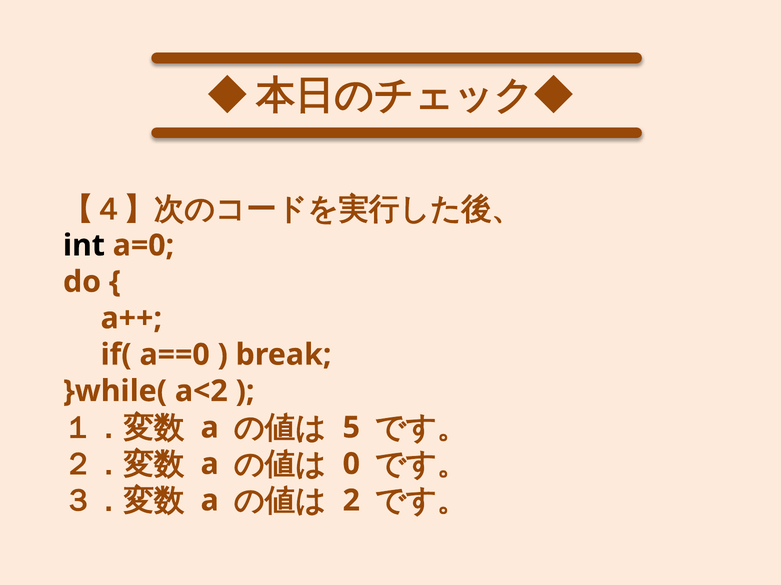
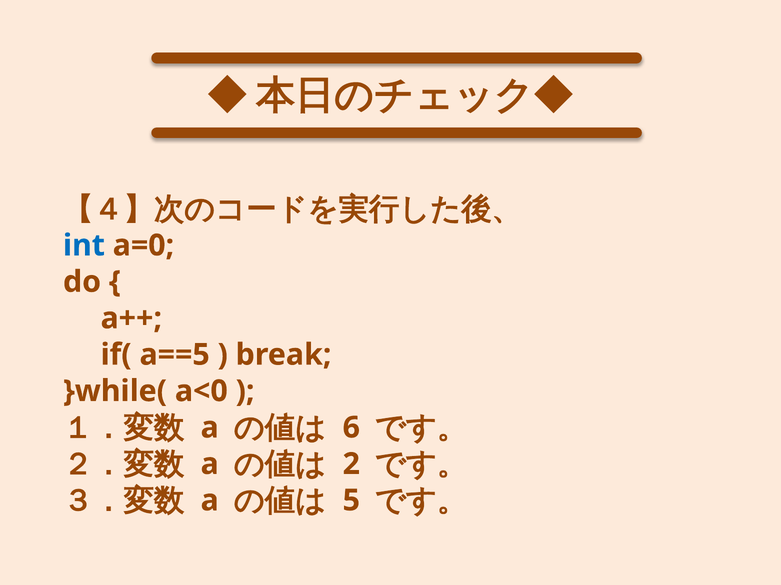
int colour: black -> blue (84, 246)
a==0: a==0 -> a==5 (175, 355)
a<2: a<2 -> a<0 (201, 392)
5: 5 -> 6 (351, 428)
0: 0 -> 2 (351, 465)
2: 2 -> 5 (351, 501)
